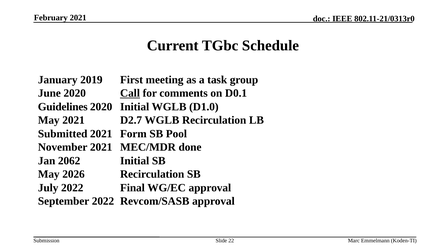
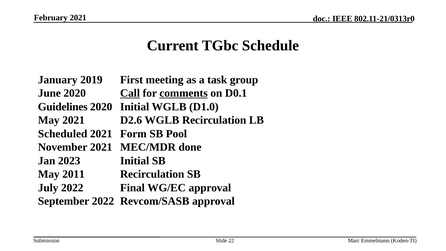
comments underline: none -> present (184, 93)
D2.7: D2.7 -> D2.6 (131, 120)
Submitted: Submitted -> Scheduled (63, 134)
2062: 2062 -> 2023 (69, 161)
2026: 2026 -> 2011 (74, 174)
